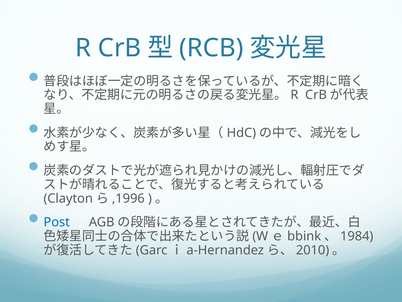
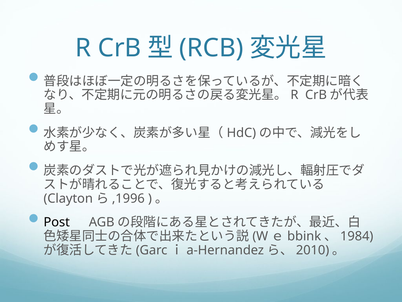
Post colour: blue -> black (57, 222)
